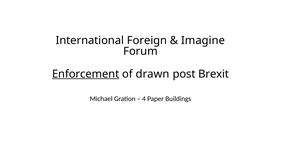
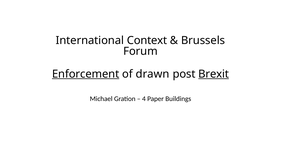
Foreign: Foreign -> Context (147, 40)
Imagine: Imagine -> Brussels (203, 40)
Brexit underline: none -> present (214, 74)
